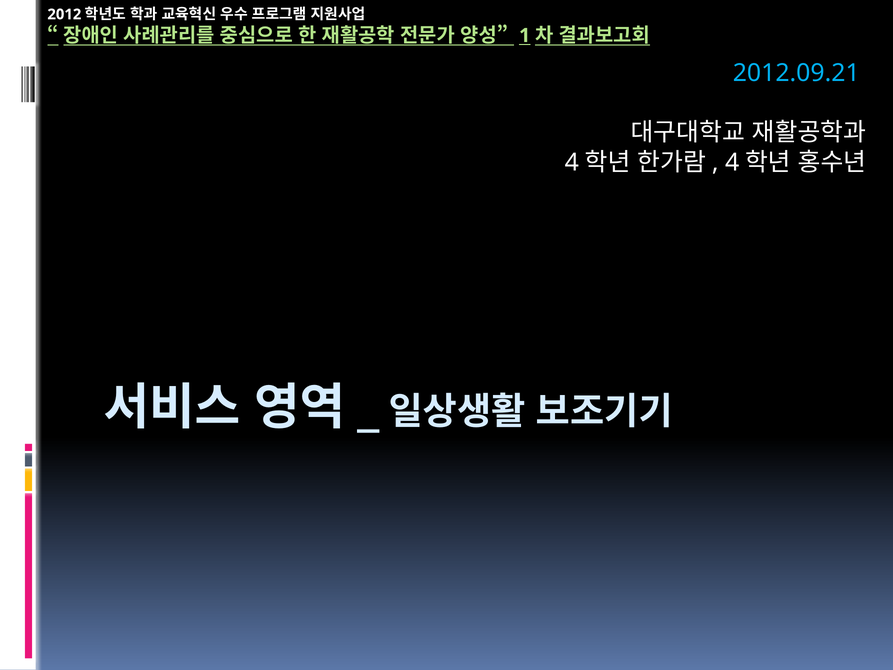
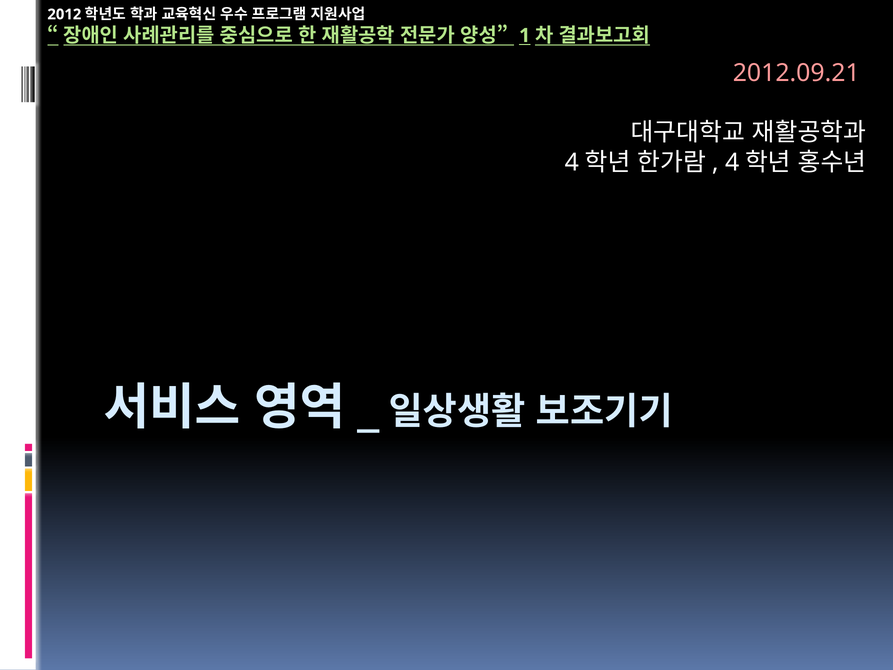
2012.09.21 colour: light blue -> pink (796, 73)
